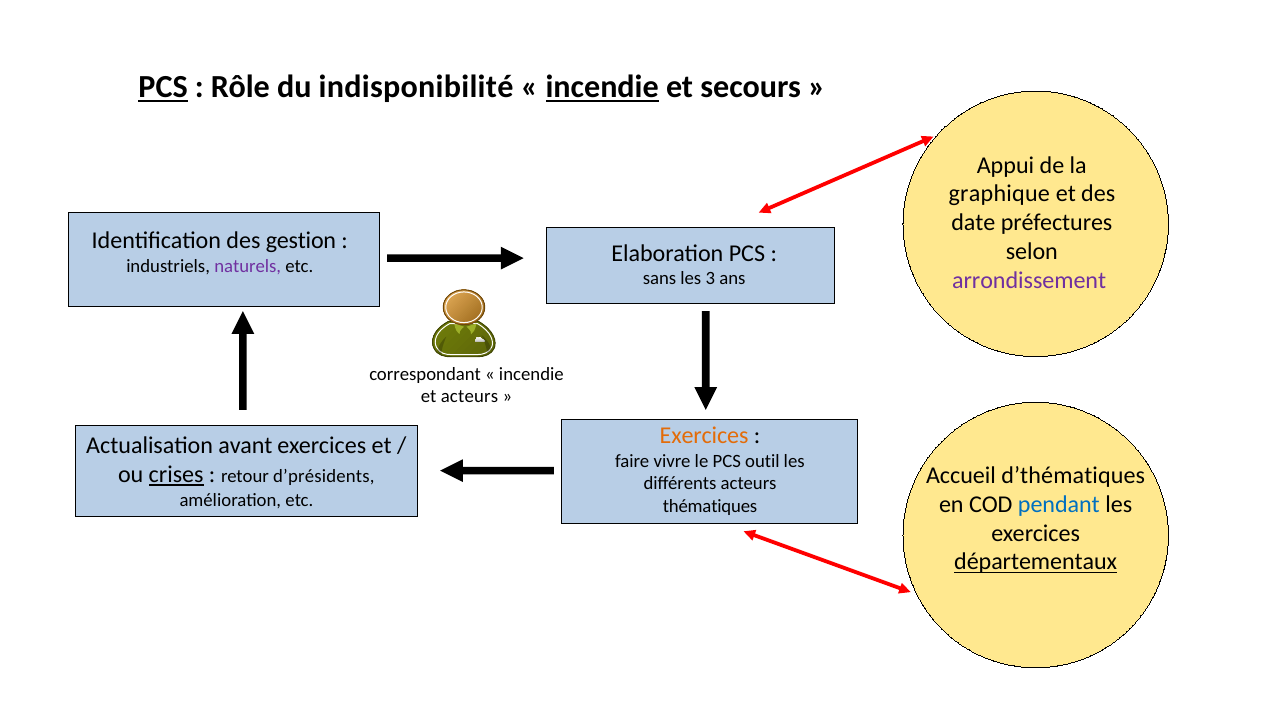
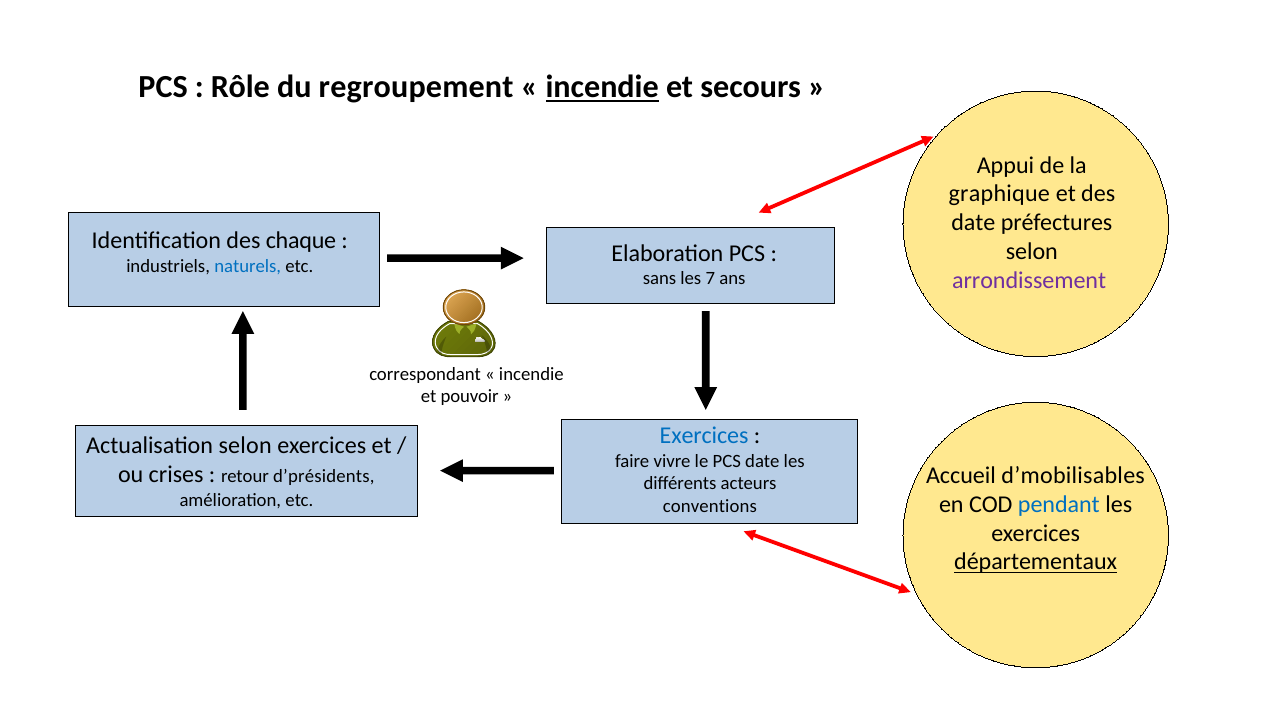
PCS underline: present -> none (163, 87)
indisponibilité: indisponibilité -> regroupement (416, 87)
gestion: gestion -> chaque (301, 241)
naturels colour: purple -> blue (248, 266)
3: 3 -> 7 (710, 279)
et acteurs: acteurs -> pouvoir (470, 396)
Exercices colour: orange -> blue (704, 436)
Actualisation avant: avant -> selon (245, 446)
PCS outil: outil -> date (762, 461)
crises underline: present -> none (176, 475)
d’thématiques: d’thématiques -> d’mobilisables (1073, 475)
thématiques: thématiques -> conventions (710, 506)
